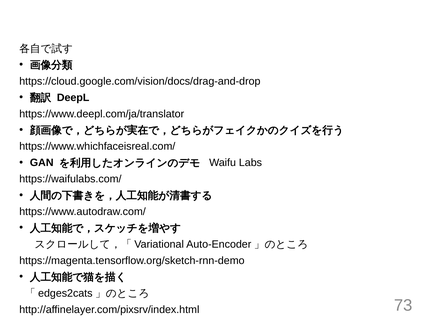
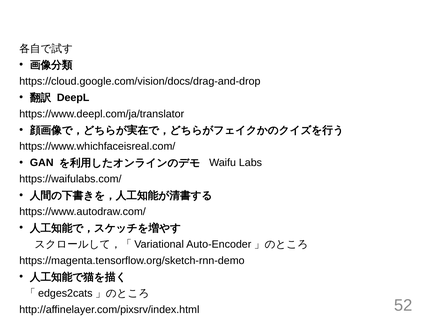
73: 73 -> 52 (403, 306)
